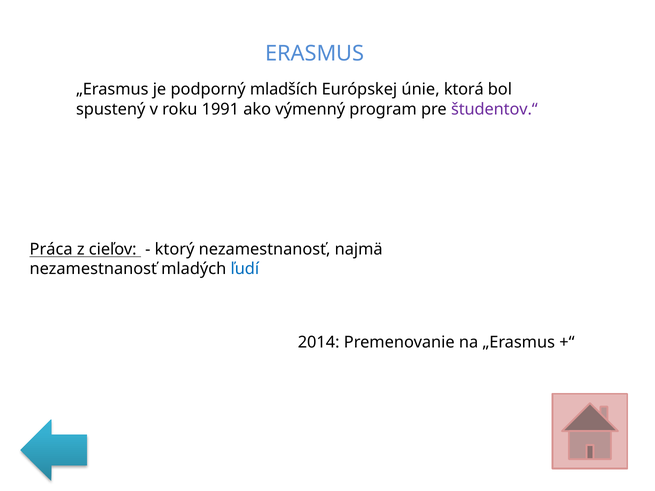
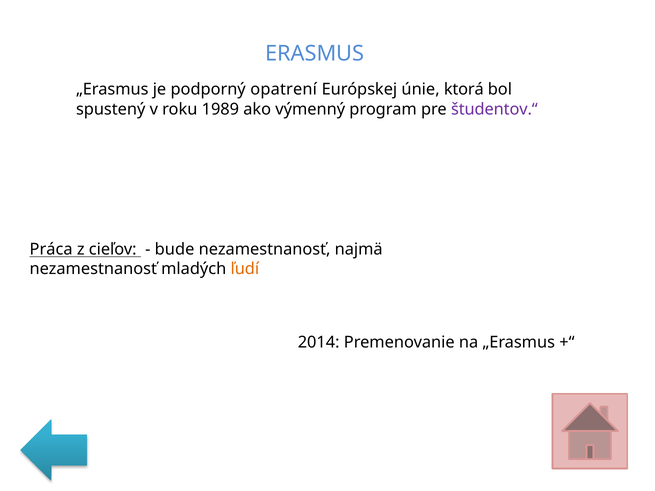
mladších: mladších -> opatrení (284, 90)
1991: 1991 -> 1989 (220, 109)
ktorý: ktorý -> bude (175, 249)
ľudí colour: blue -> orange (245, 269)
